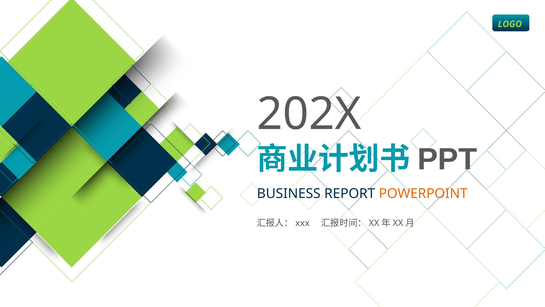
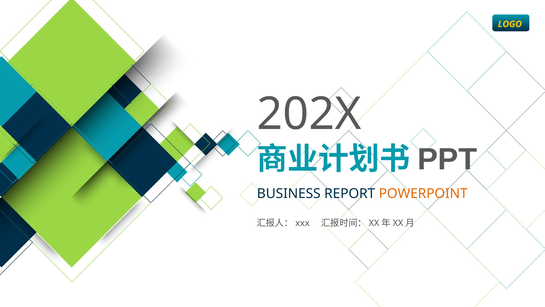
LOGO colour: light green -> yellow (510, 24)
